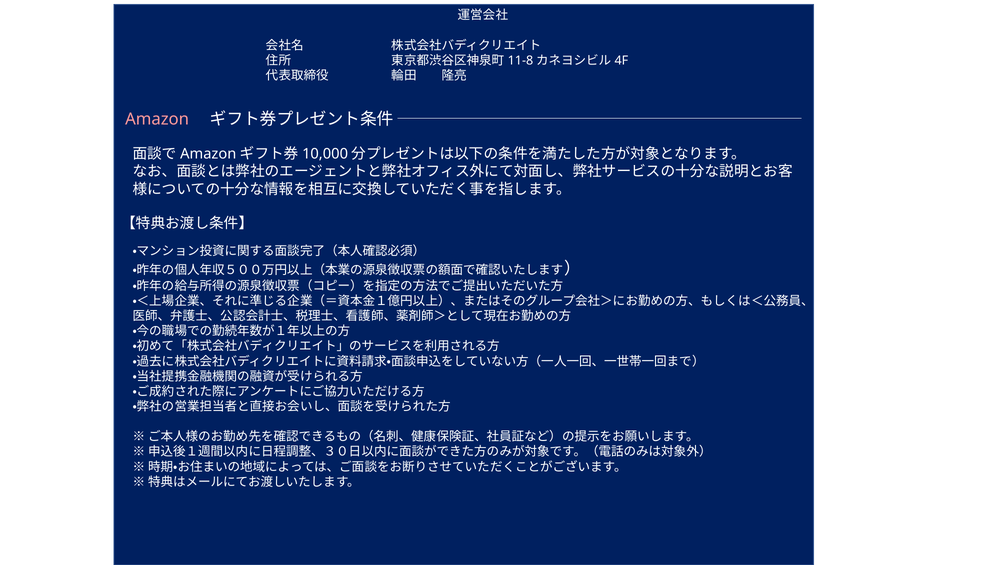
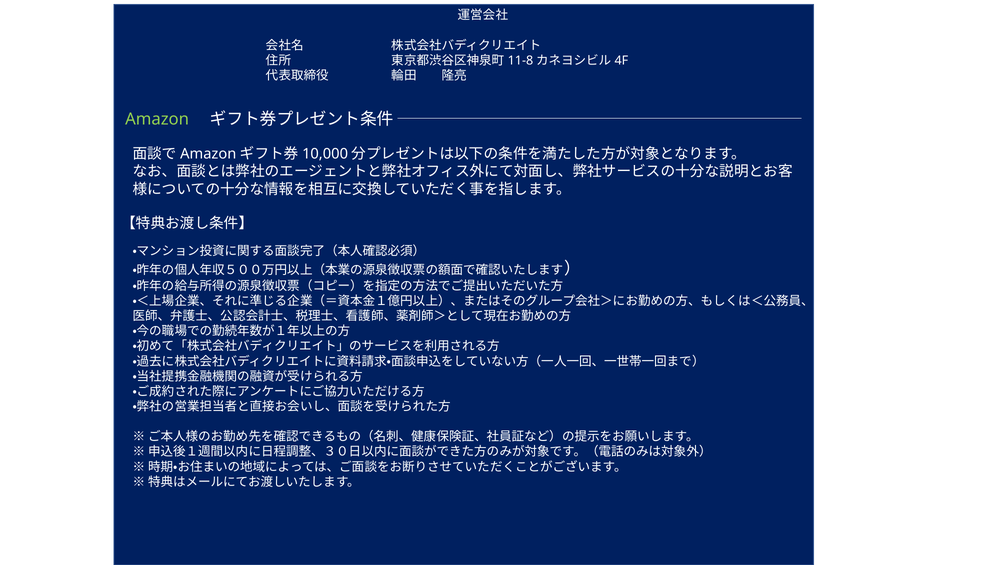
Amazon colour: pink -> light green (157, 119)
